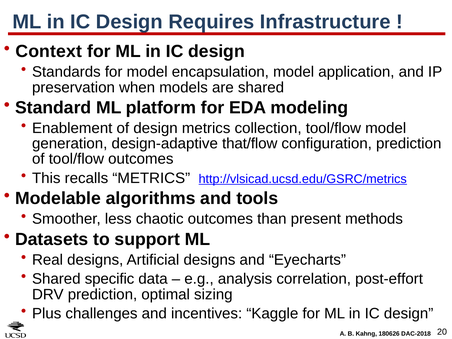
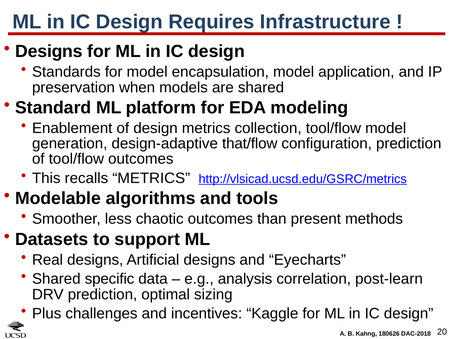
Context: Context -> Designs (49, 51)
post-effort: post-effort -> post-learn (389, 279)
